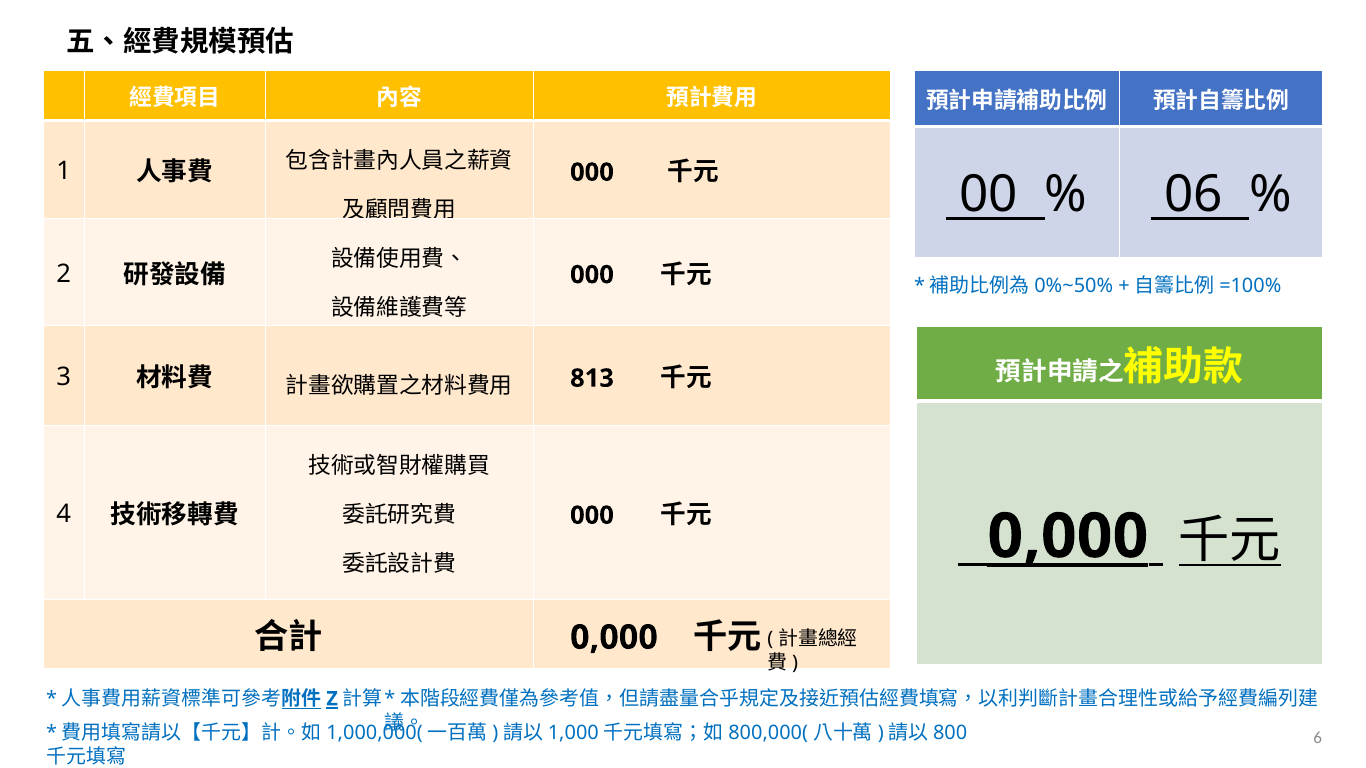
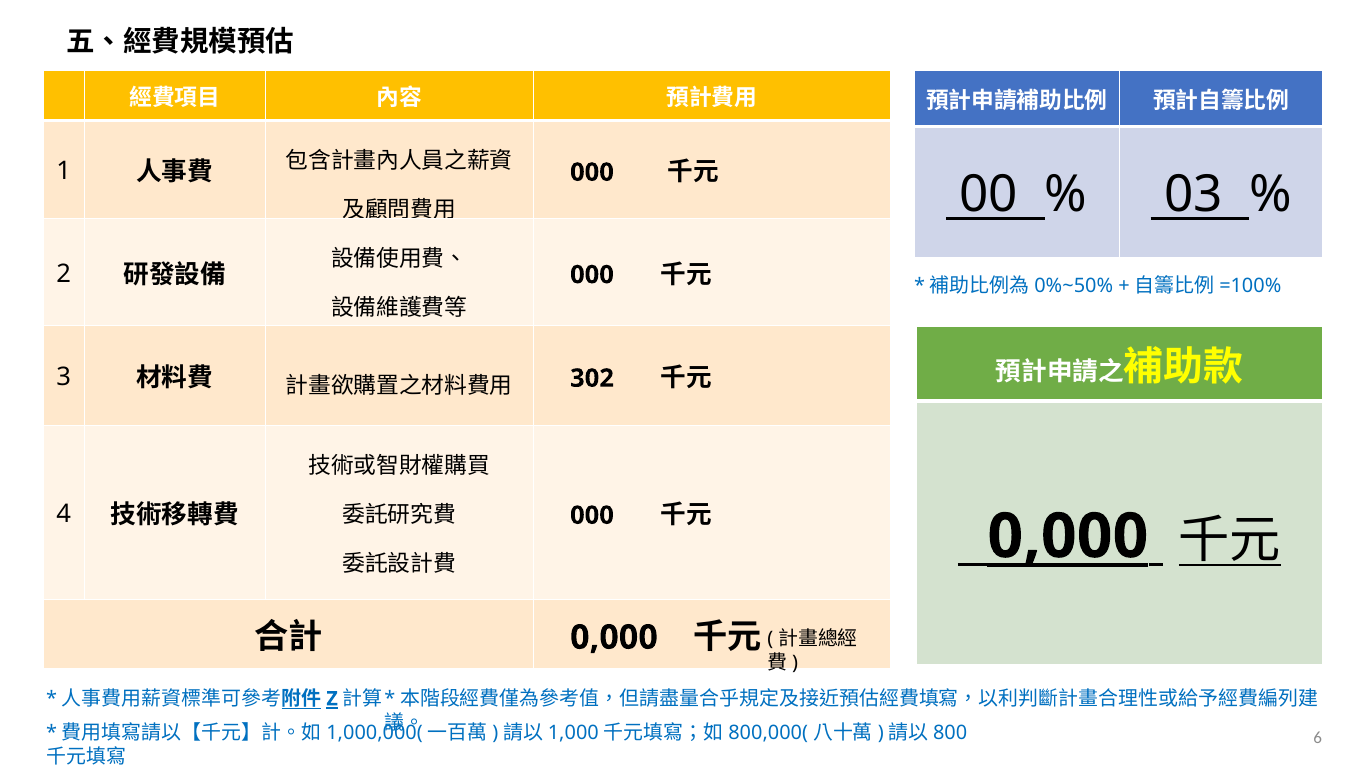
06: 06 -> 03 (1193, 195)
813: 813 -> 302 (592, 378)
